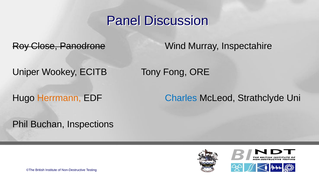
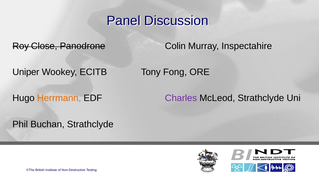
Wind: Wind -> Colin (175, 46)
Charles colour: blue -> purple (181, 98)
Buchan Inspections: Inspections -> Strathclyde (90, 124)
